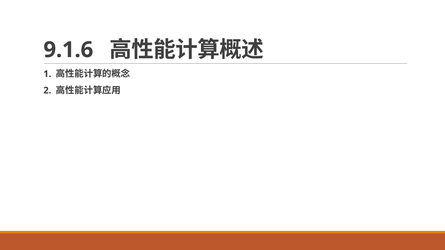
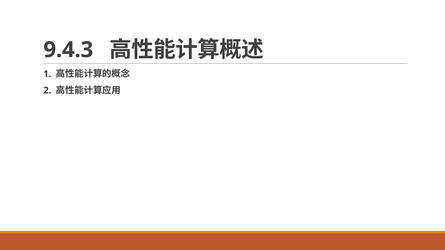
9.1.6: 9.1.6 -> 9.4.3 (68, 50)
